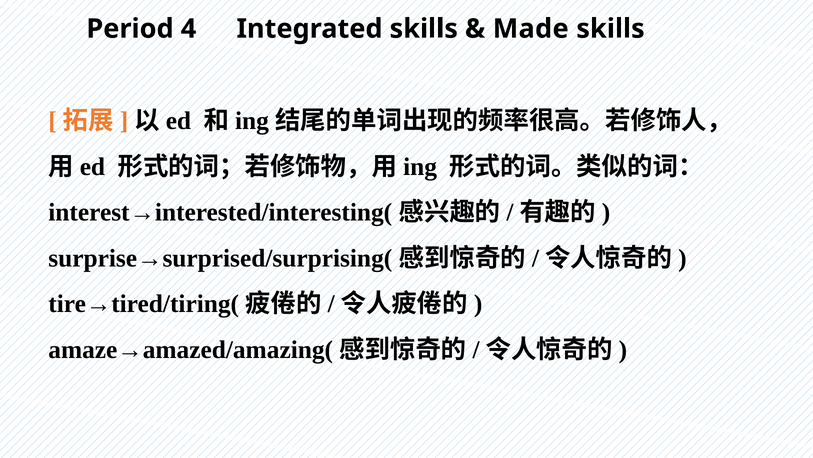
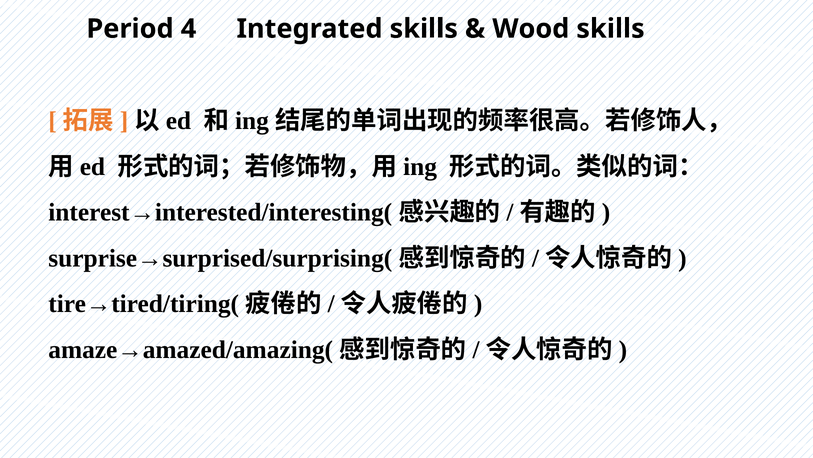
Made: Made -> Wood (531, 29)
